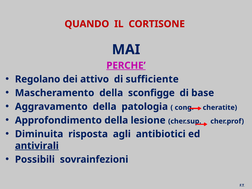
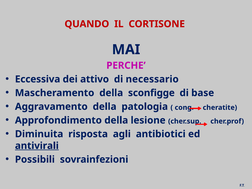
PERCHE underline: present -> none (126, 65)
Regolano: Regolano -> Eccessiva (38, 79)
sufficiente: sufficiente -> necessario (152, 79)
